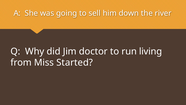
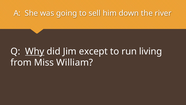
Why underline: none -> present (35, 51)
doctor: doctor -> except (93, 51)
Started: Started -> William (75, 62)
